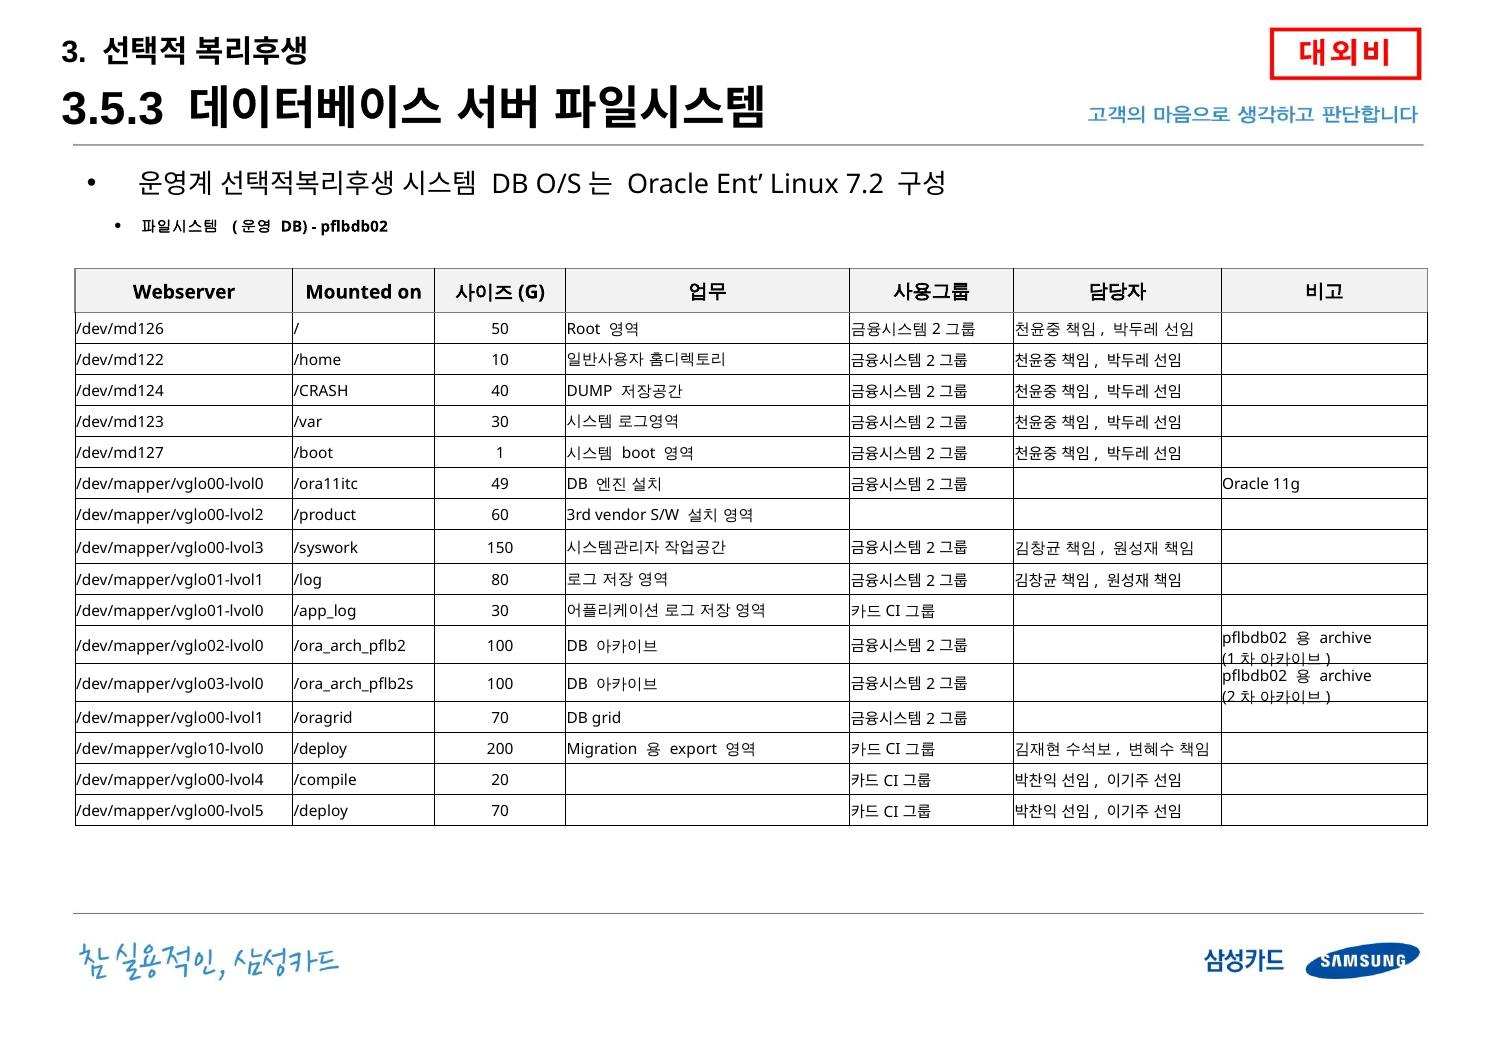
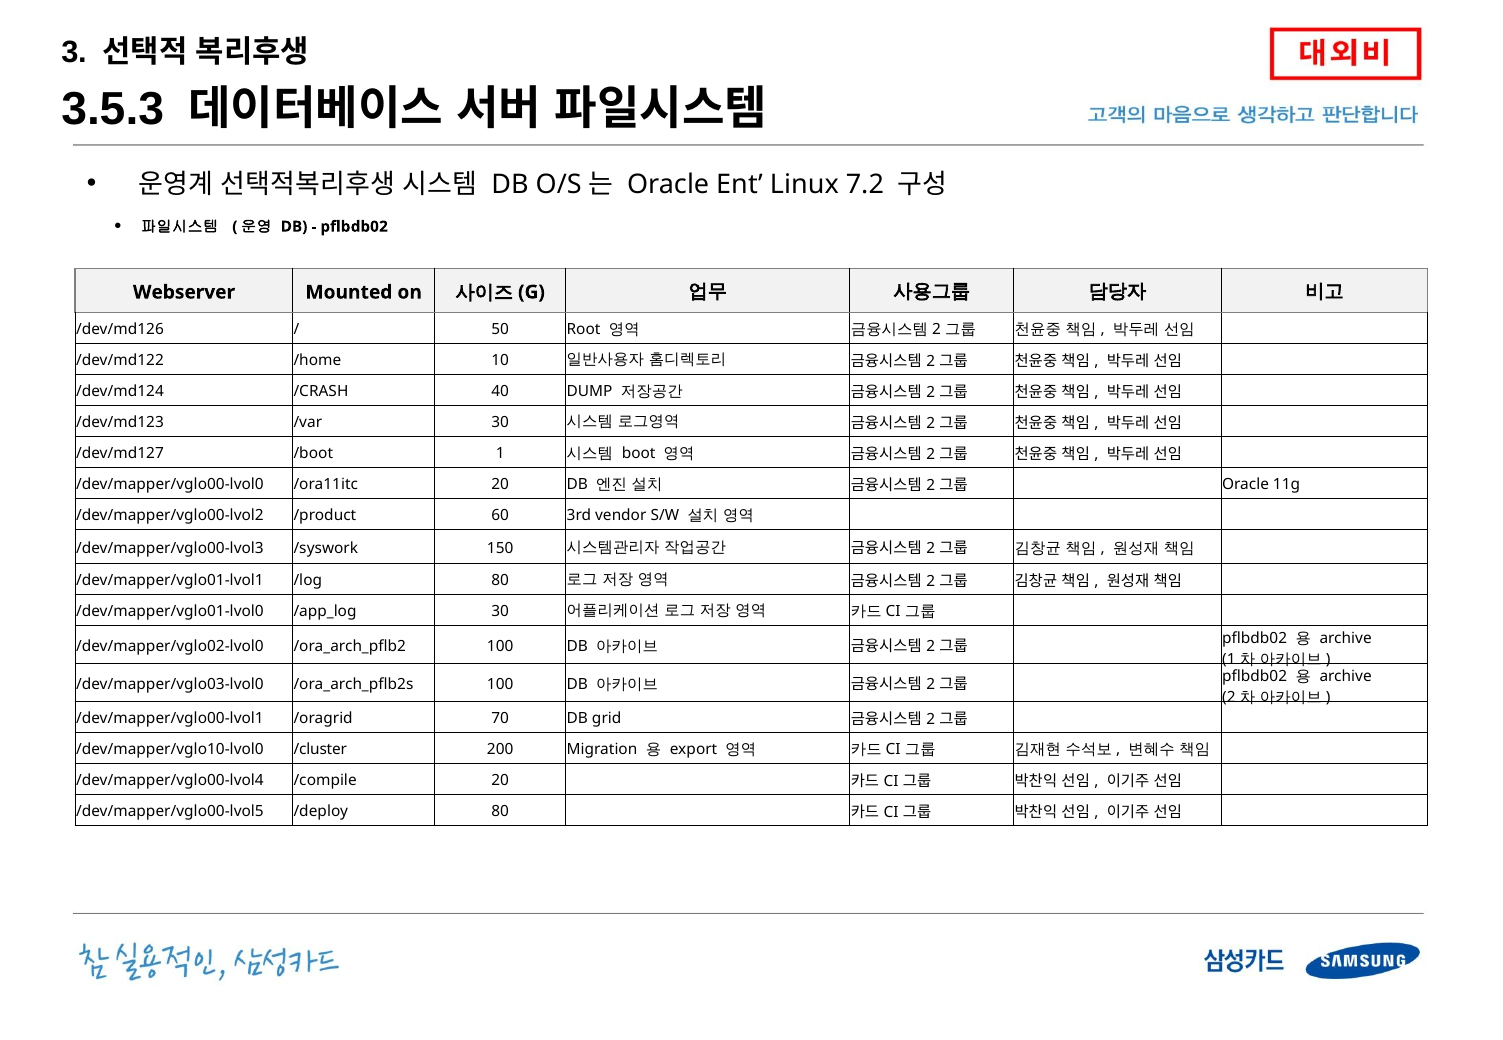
/ora11itc 49: 49 -> 20 (500, 485)
/dev/mapper/vglo10-lvol0 /deploy: /deploy -> /cluster (320, 750)
/deploy 70: 70 -> 80 (500, 812)
